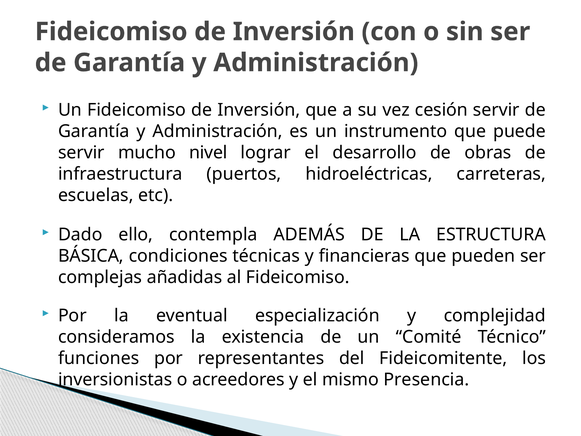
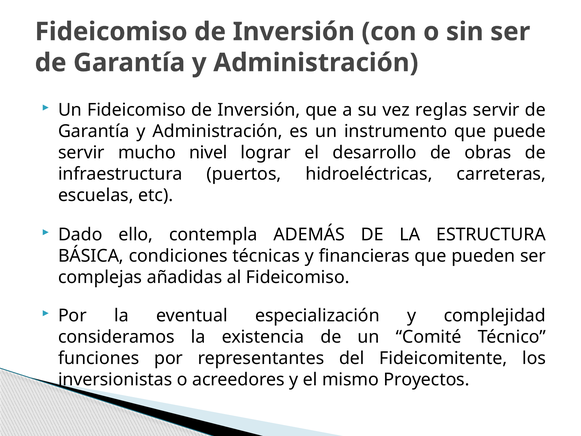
cesión: cesión -> reglas (441, 110)
Presencia: Presencia -> Proyectos (426, 380)
